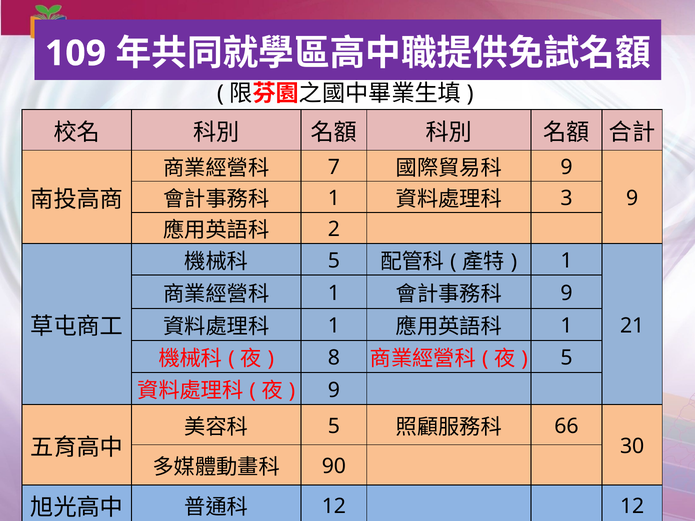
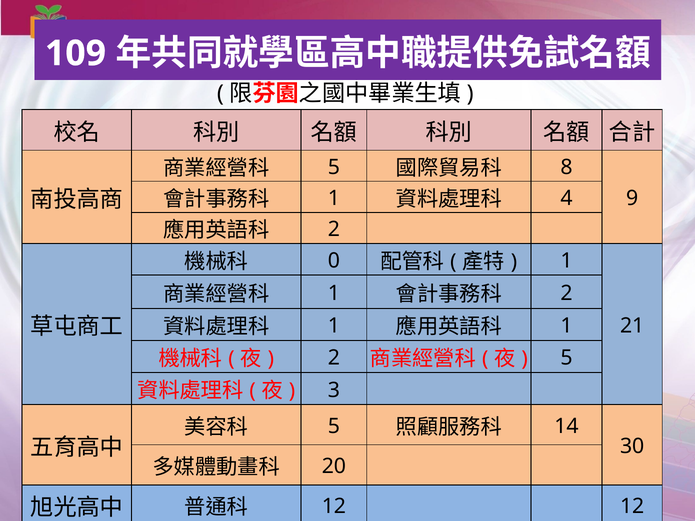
7: 7 -> 5 (334, 167)
9: 9 -> 8 (567, 167)
3: 3 -> 4 (567, 198)
5: 5 -> 0 (334, 261)
9: 9 -> 2 (567, 293)
8: 8 -> 2 (334, 358)
9: 9 -> 3 (334, 390)
66: 66 -> 14 (566, 426)
90: 90 -> 20 (334, 467)
